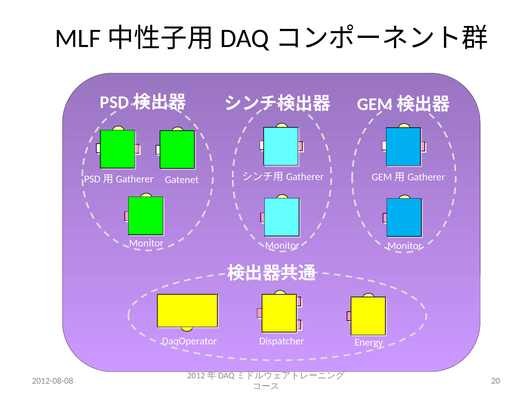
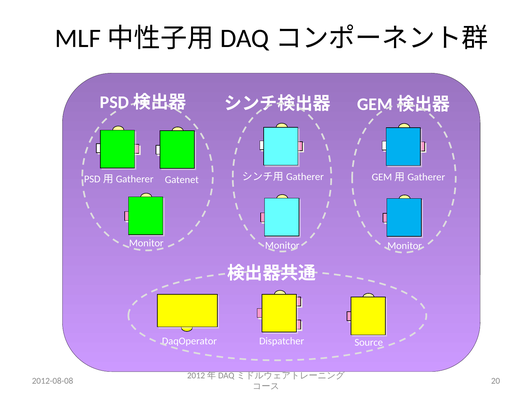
Energy: Energy -> Source (369, 343)
